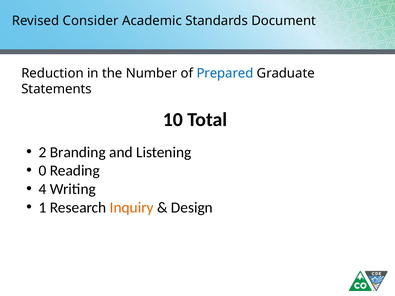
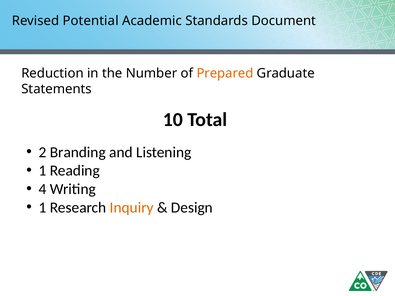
Consider: Consider -> Potential (91, 21)
Prepared colour: blue -> orange (225, 73)
0: 0 -> 1 (43, 171)
